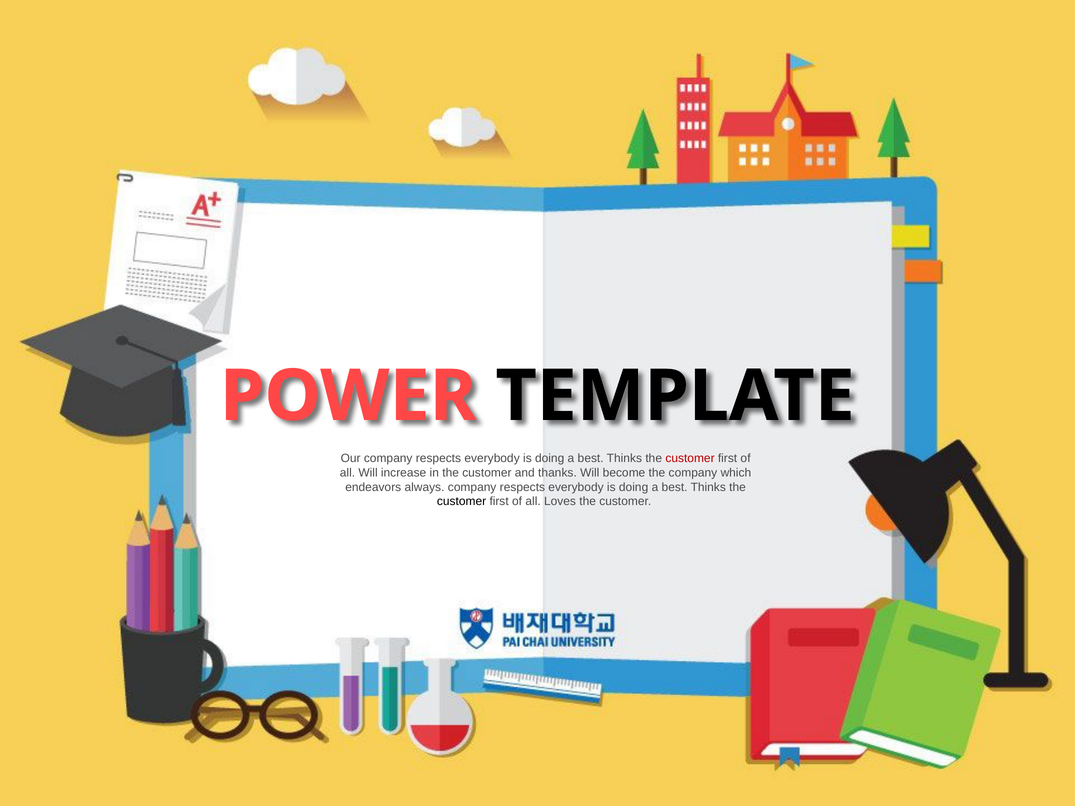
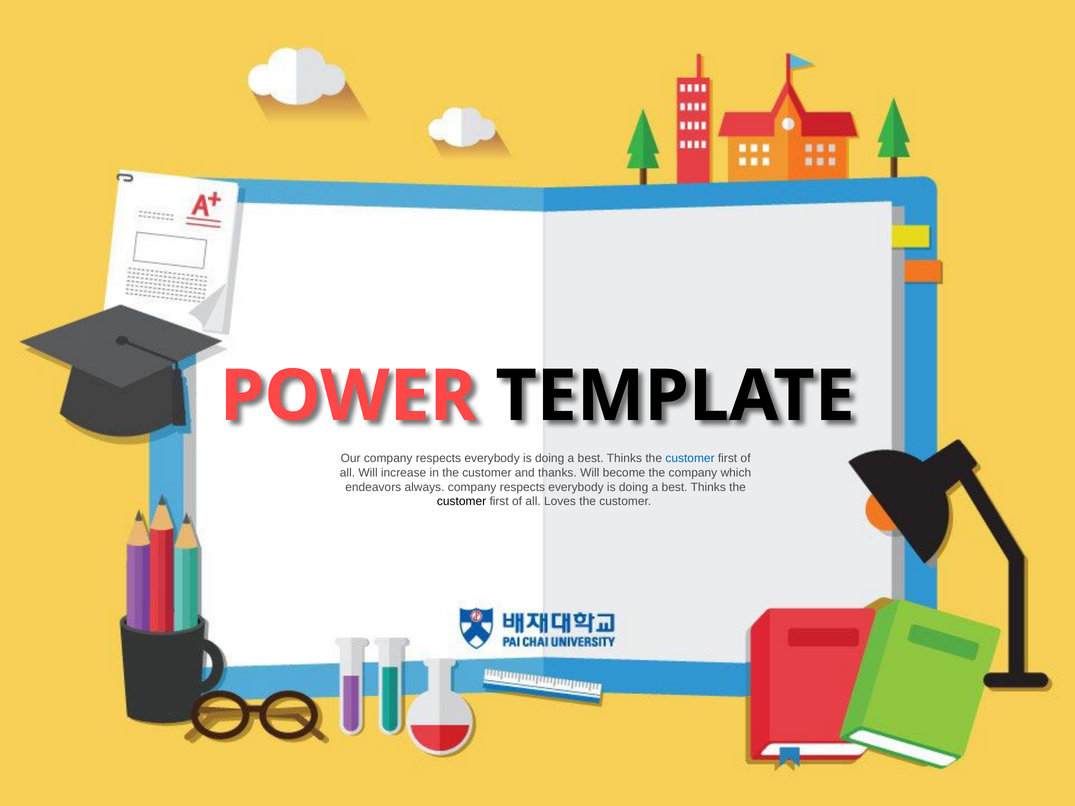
customer colour: red -> blue (690, 459)
